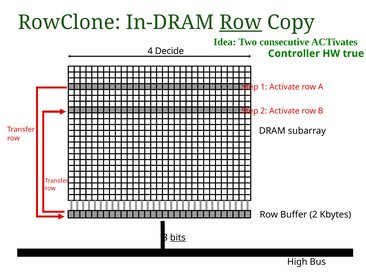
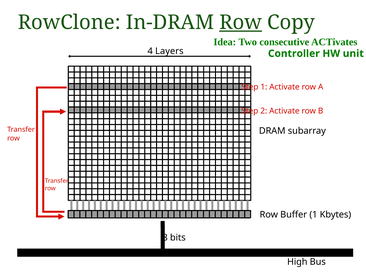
Decide: Decide -> Layers (169, 51)
true: true -> unit (353, 54)
Buffer 2: 2 -> 1 (313, 215)
bits underline: present -> none (178, 238)
